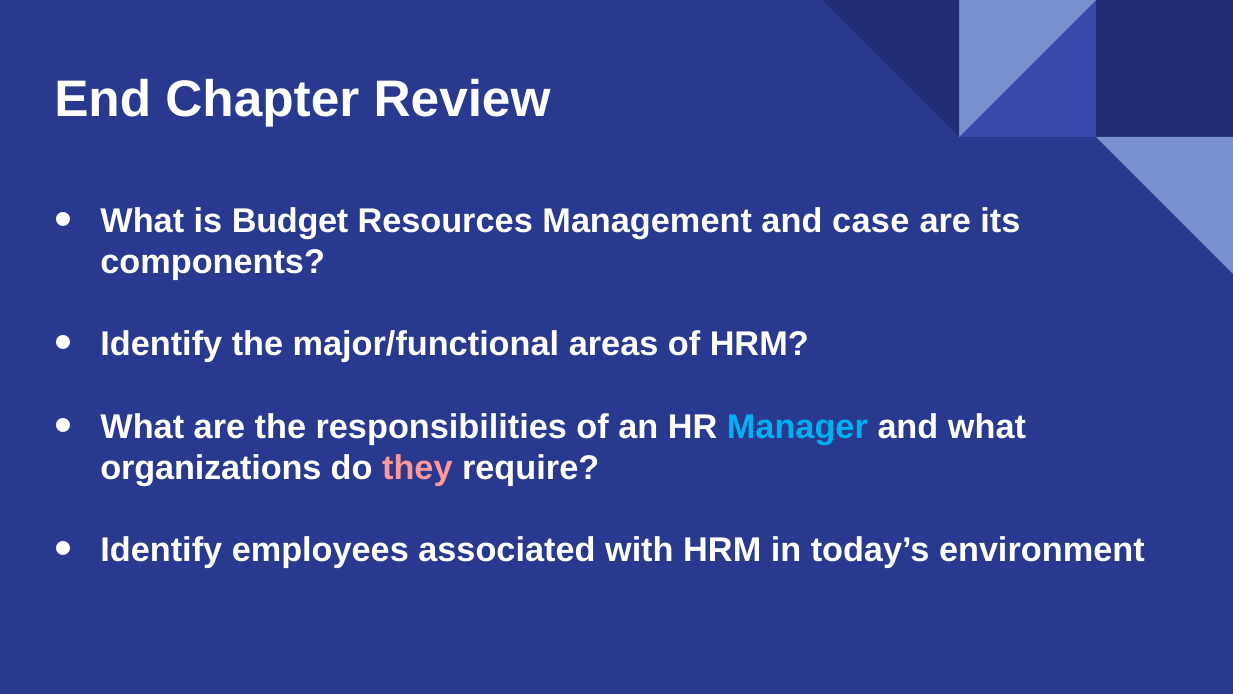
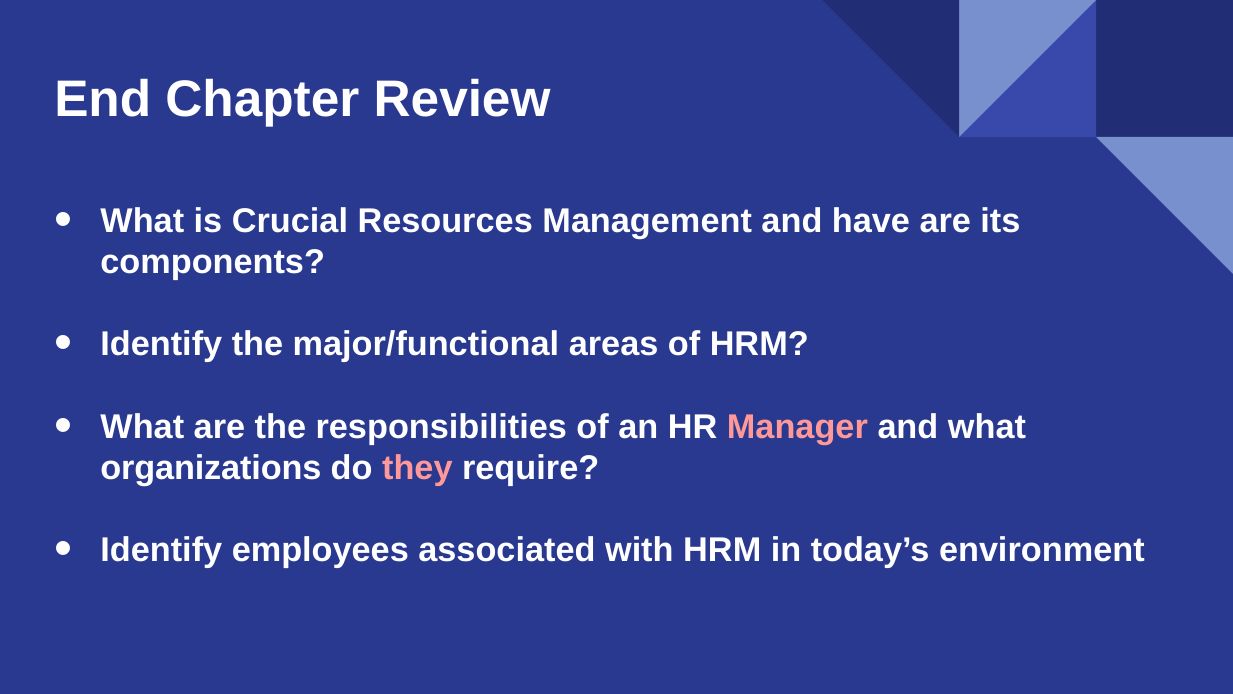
Budget: Budget -> Crucial (290, 221)
case: case -> have (871, 221)
Manager colour: light blue -> pink (797, 426)
